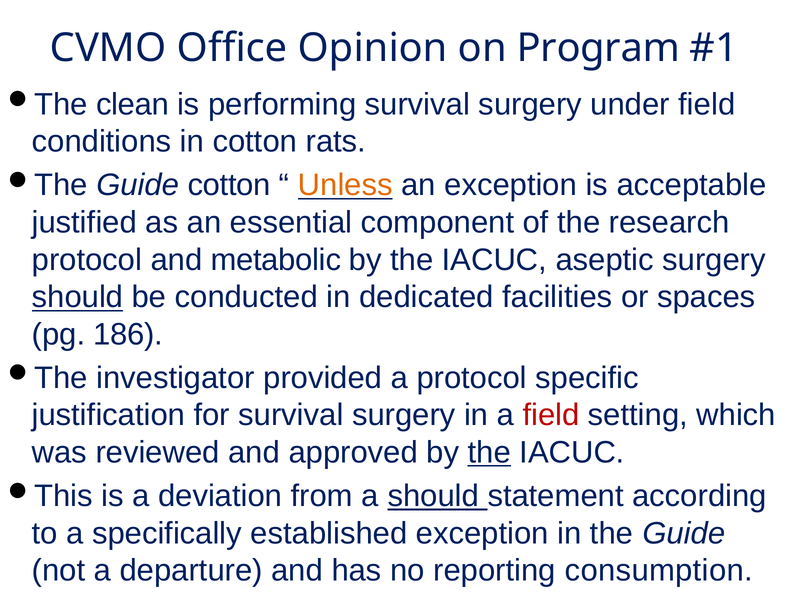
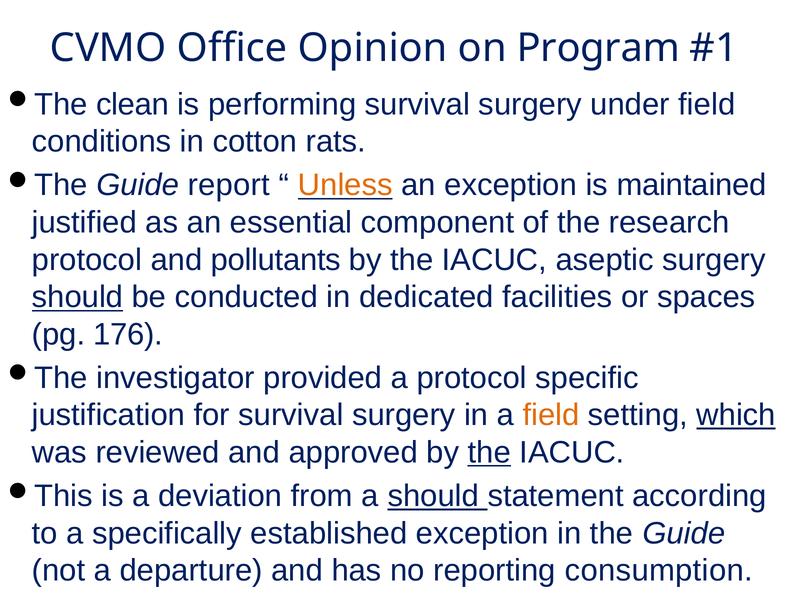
Guide cotton: cotton -> report (229, 185)
acceptable: acceptable -> maintained (692, 185)
metabolic: metabolic -> pollutants (276, 260)
186: 186 -> 176 (128, 334)
field colour: red -> orange (551, 415)
which underline: none -> present (736, 415)
